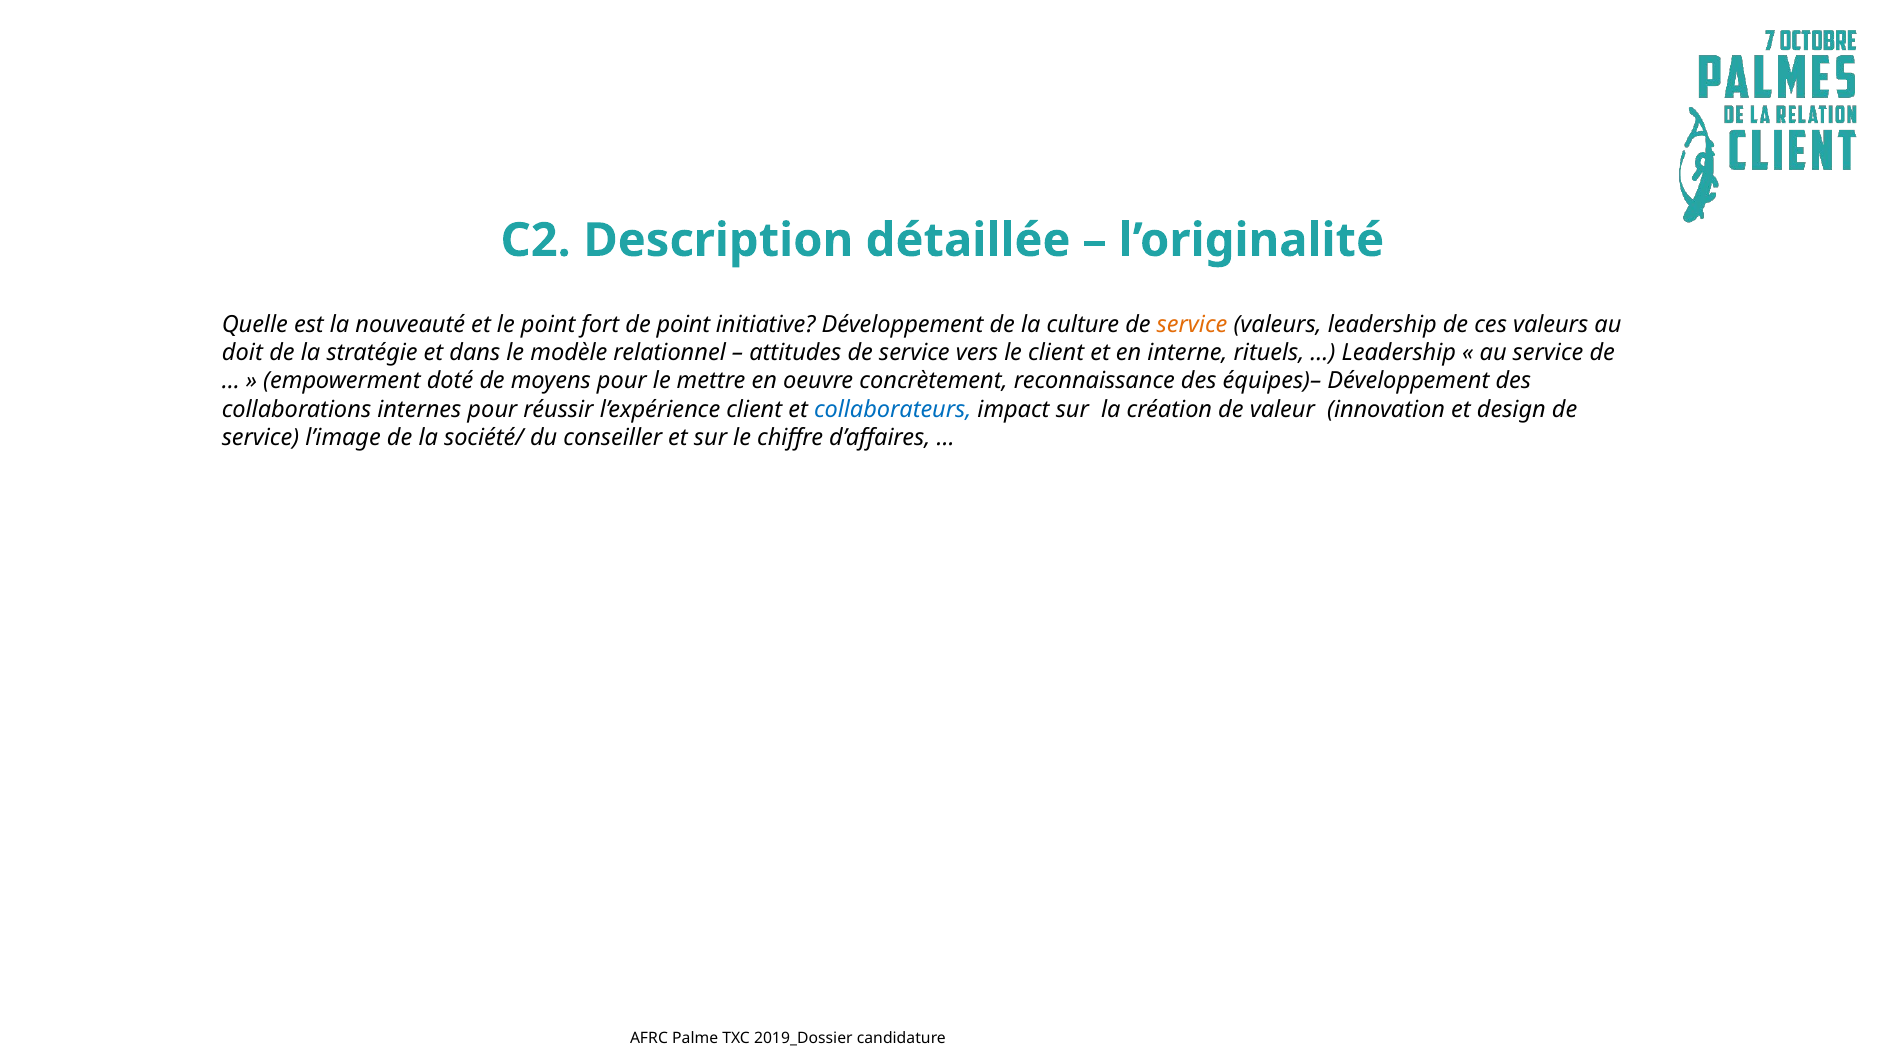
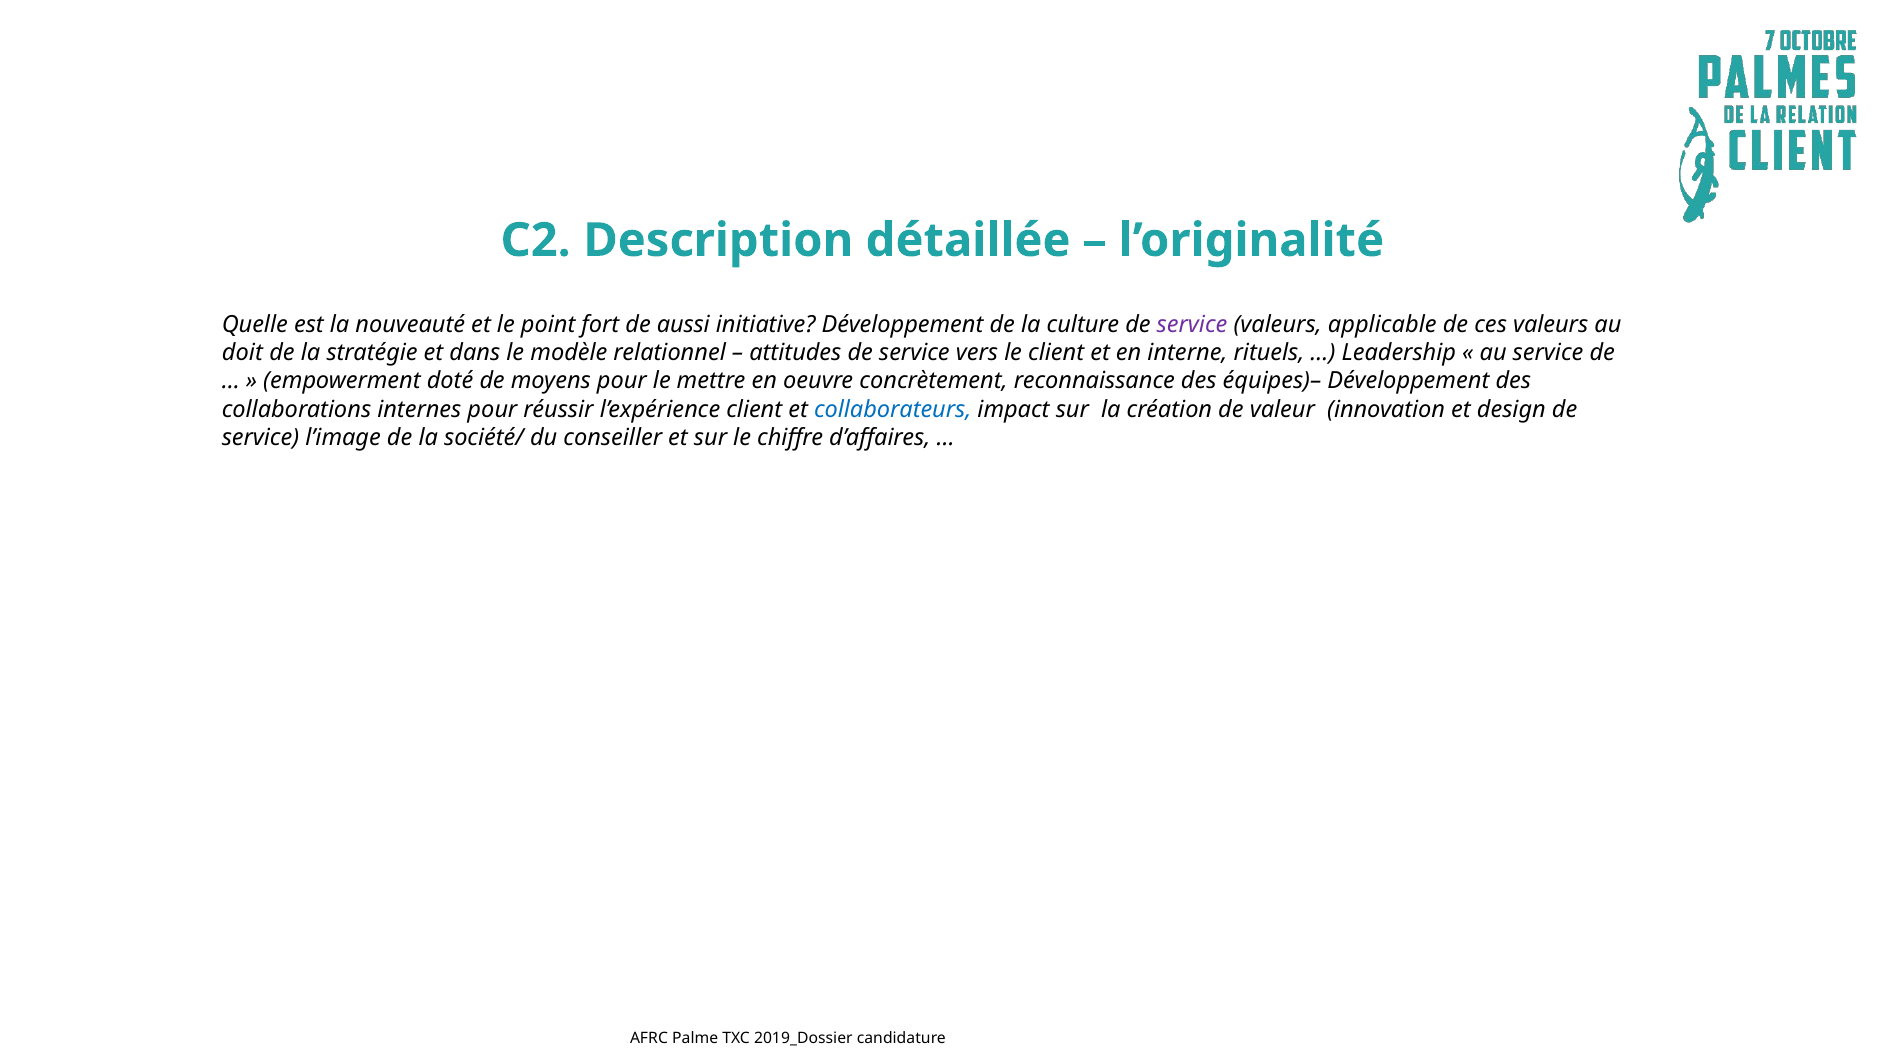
de point: point -> aussi (683, 325)
service colour: orange -> purple (1192, 325)
valeurs leadership: leadership -> applicable (1382, 325)
